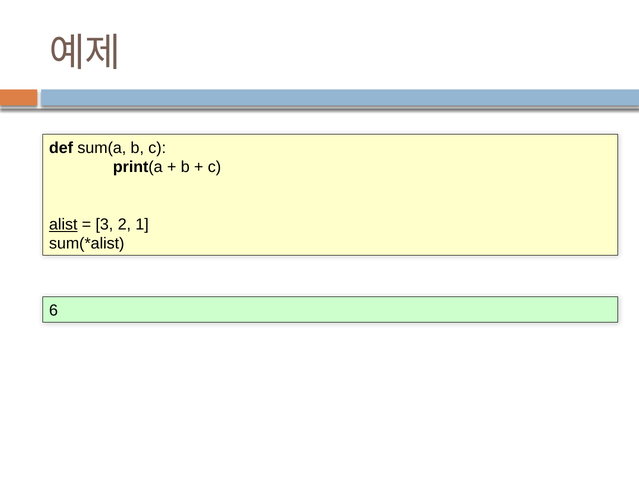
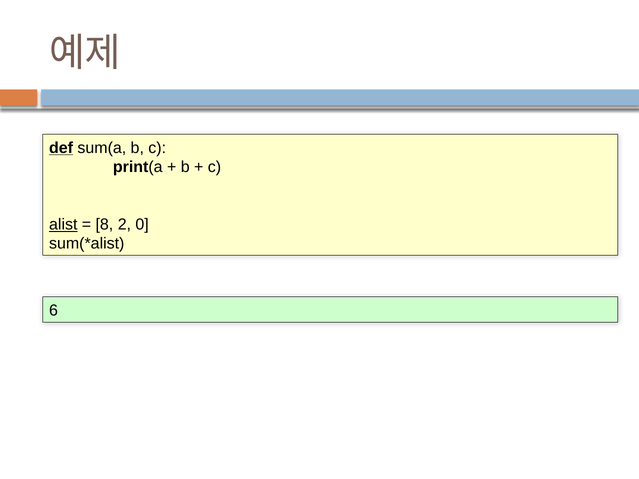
def underline: none -> present (61, 148)
3: 3 -> 8 (104, 225)
1: 1 -> 0 (142, 225)
